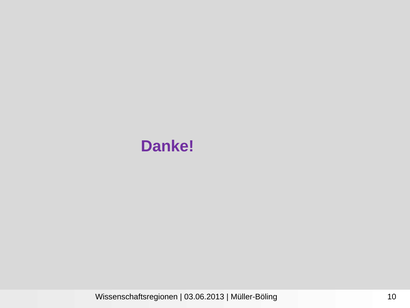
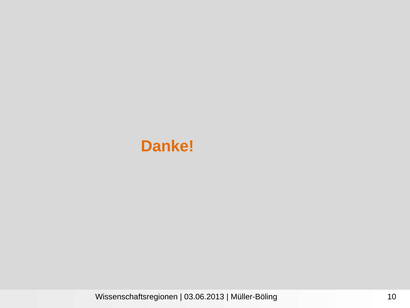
Danke colour: purple -> orange (167, 146)
